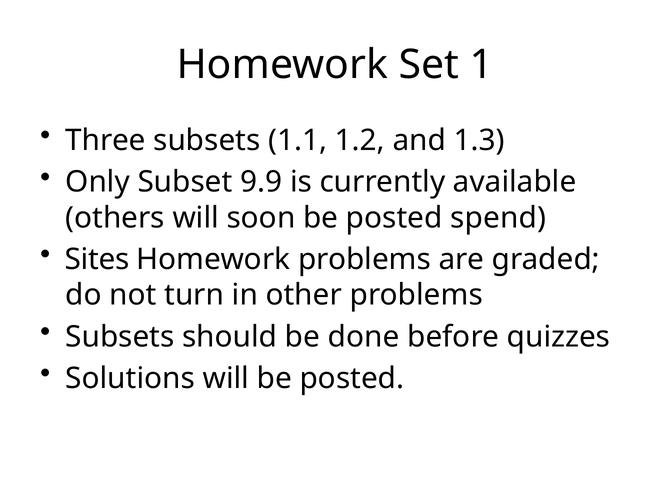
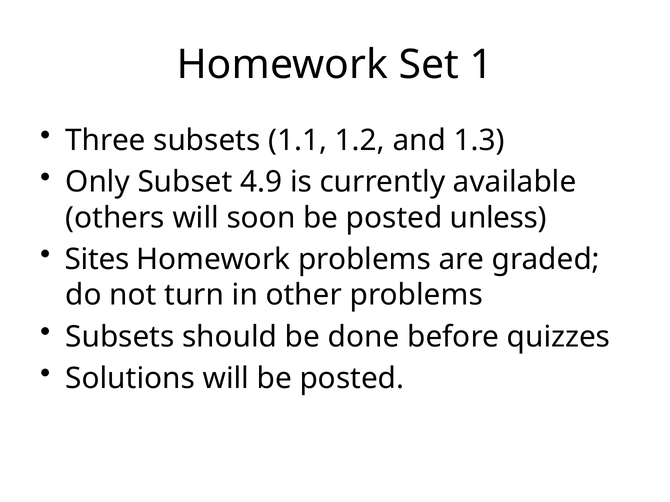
9.9: 9.9 -> 4.9 (261, 182)
spend: spend -> unless (498, 218)
